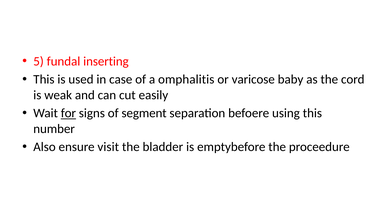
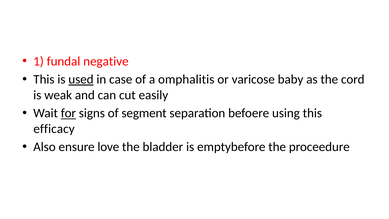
5: 5 -> 1 (39, 61)
inserting: inserting -> negative (106, 61)
used underline: none -> present (81, 79)
number: number -> efficacy (54, 129)
visit: visit -> love (108, 147)
